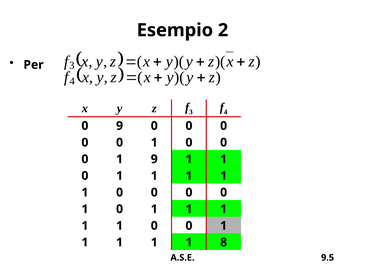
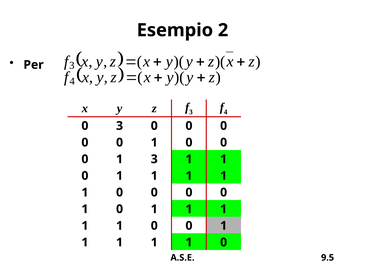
0 9: 9 -> 3 (120, 126)
1 9: 9 -> 3 (154, 159)
8: 8 -> 0 (224, 242)
